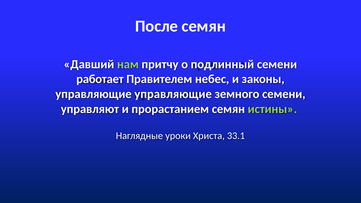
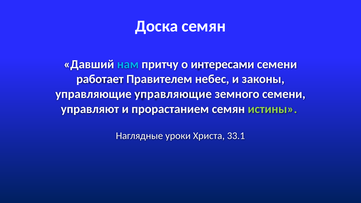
После: После -> Доска (157, 26)
нам colour: light green -> light blue (128, 64)
подлинный: подлинный -> интересами (222, 64)
